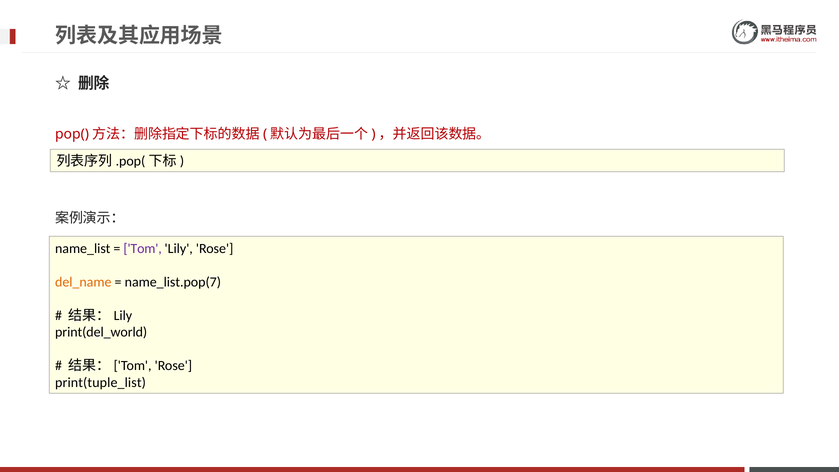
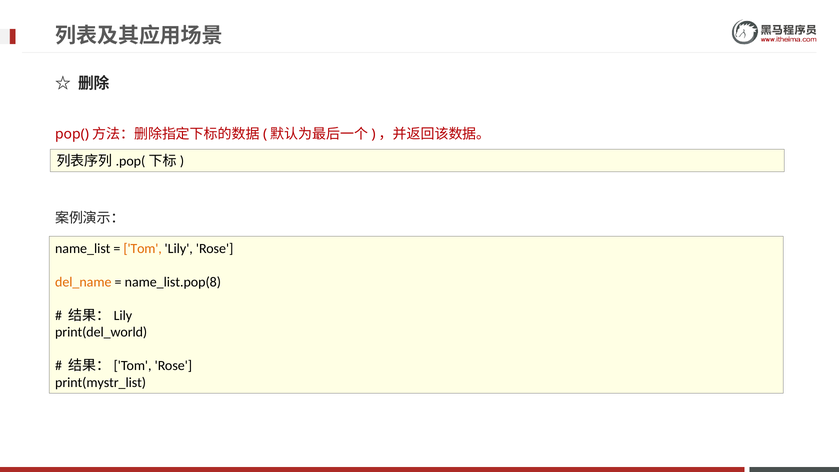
Tom colour: purple -> orange (143, 248)
name_list.pop(7: name_list.pop(7 -> name_list.pop(8 (173, 282)
print(tuple_list: print(tuple_list -> print(mystr_list (101, 383)
